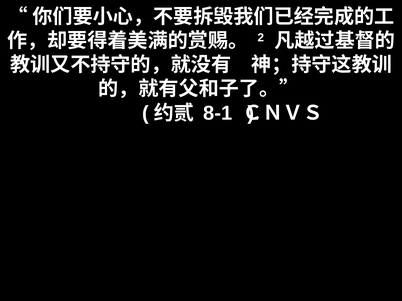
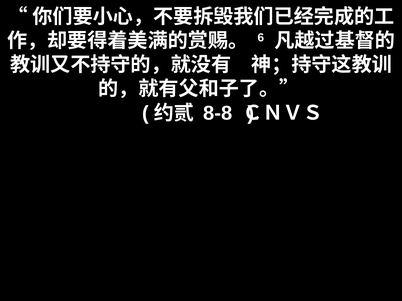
2: 2 -> 6 (261, 38)
8-1: 8-1 -> 8-8 (218, 113)
